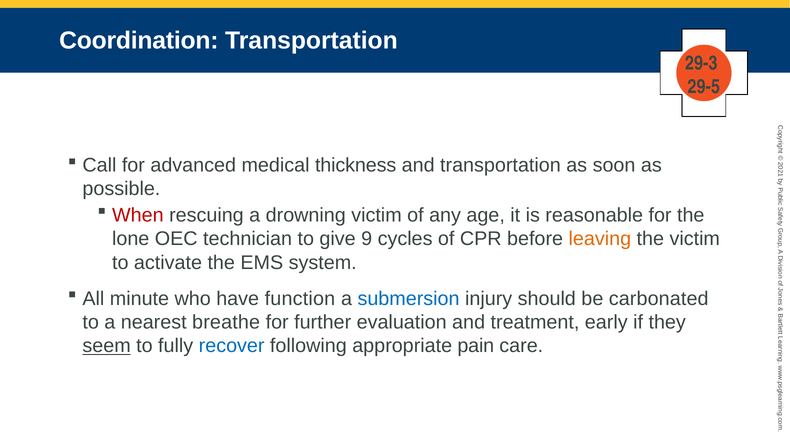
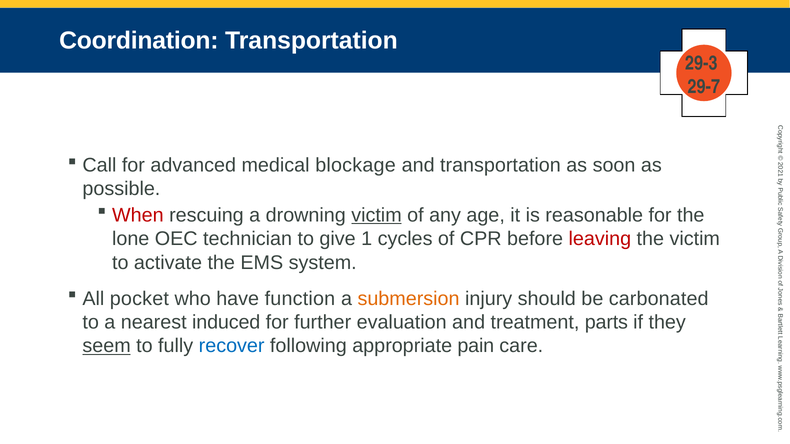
29-5: 29-5 -> 29-7 (704, 87)
thickness: thickness -> blockage (356, 165)
victim underline: none -> present (376, 215)
give 9: 9 -> 1 (367, 239)
leaving colour: orange -> red (600, 239)
minute: minute -> pocket (139, 299)
submersion colour: blue -> orange (409, 299)
breathe: breathe -> induced (226, 322)
early: early -> parts (606, 322)
